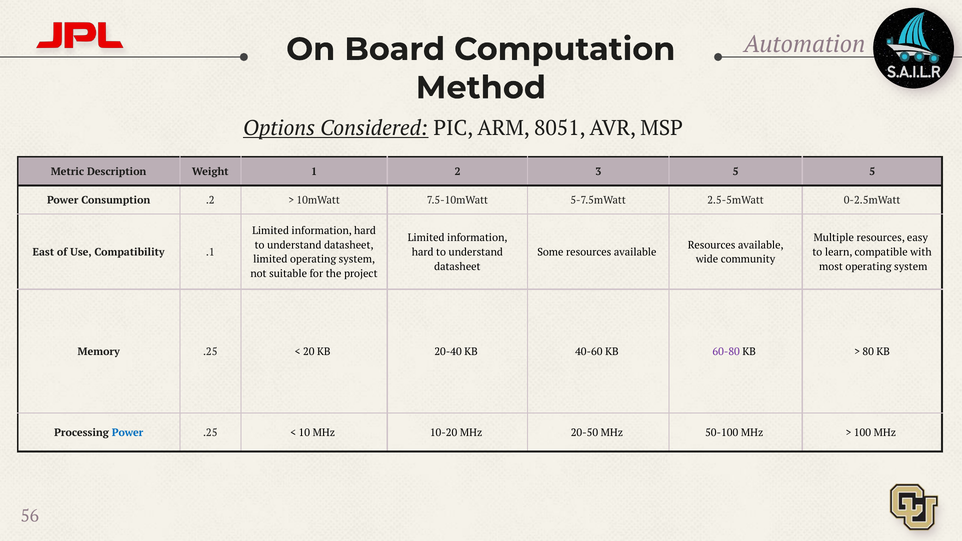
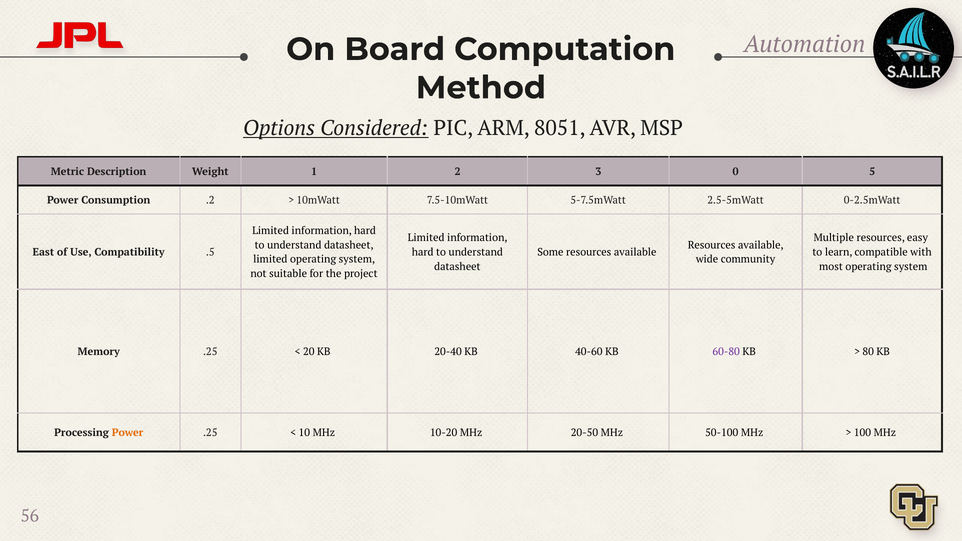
3 5: 5 -> 0 (736, 172)
.1: .1 -> .5 (210, 252)
Power colour: blue -> orange (128, 433)
